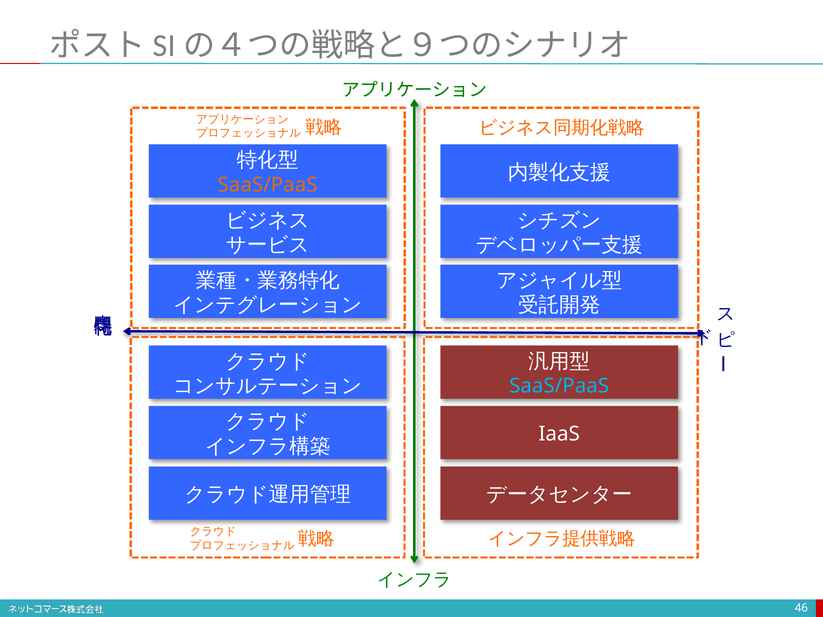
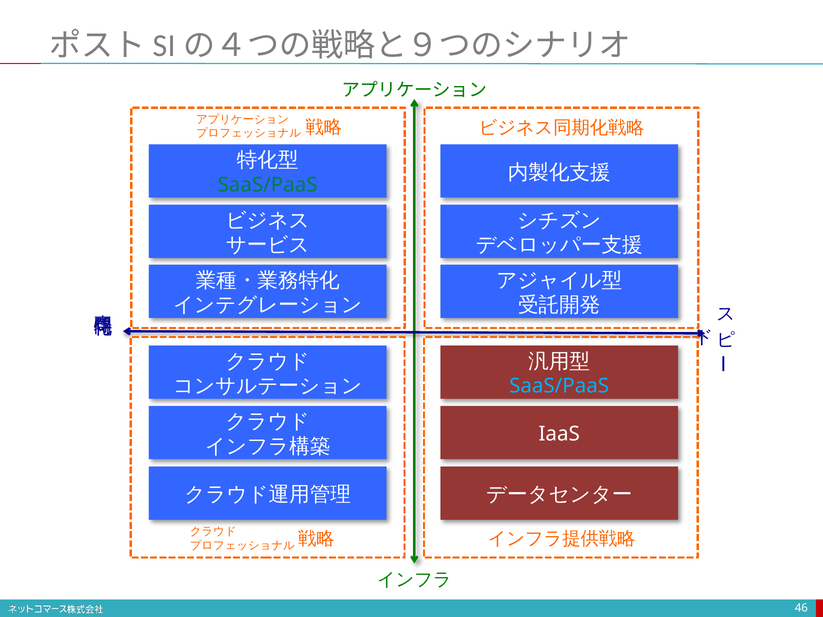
SaaS/PaaS colour: orange -> green (268, 185)
